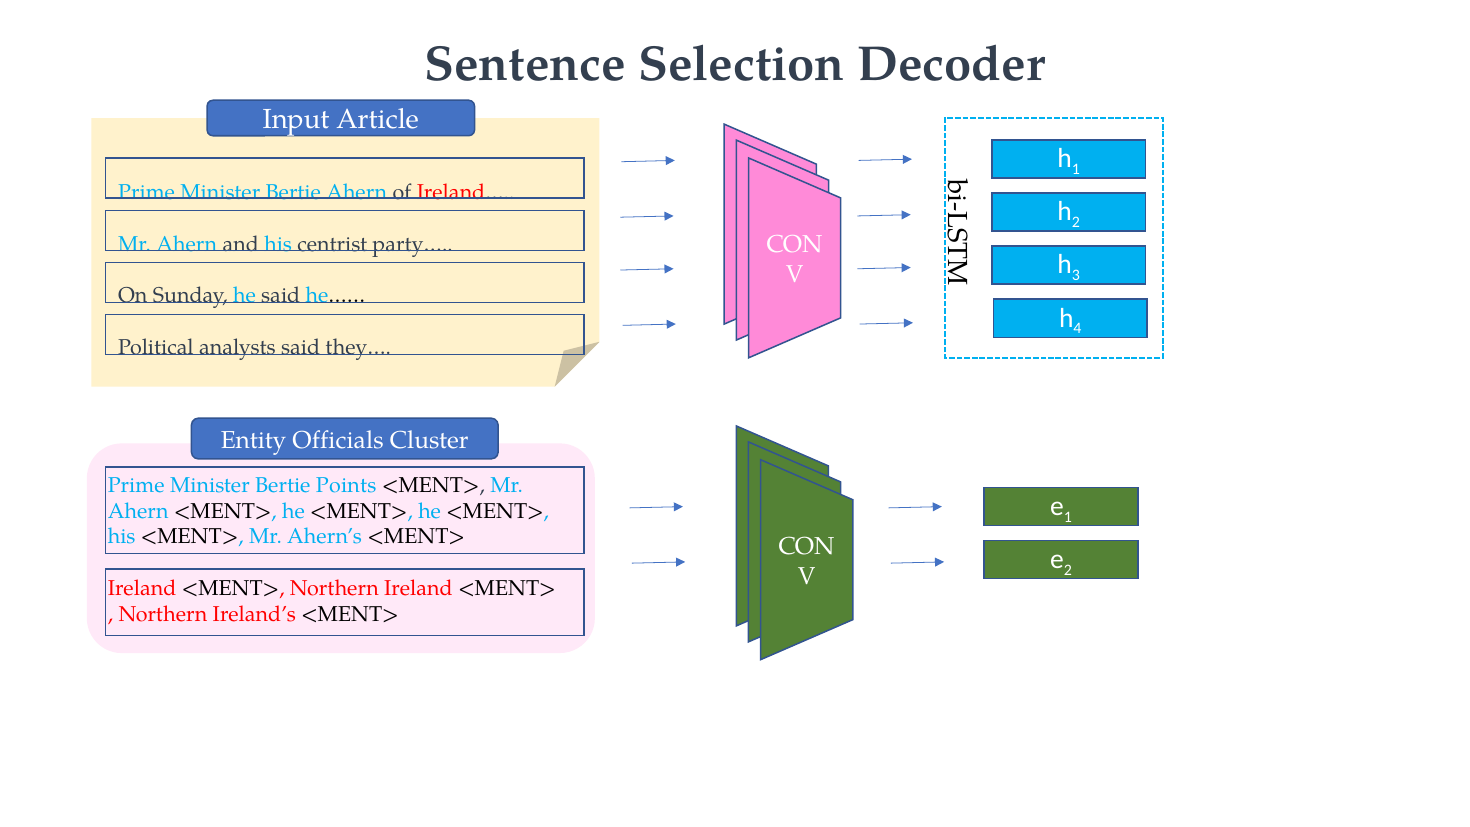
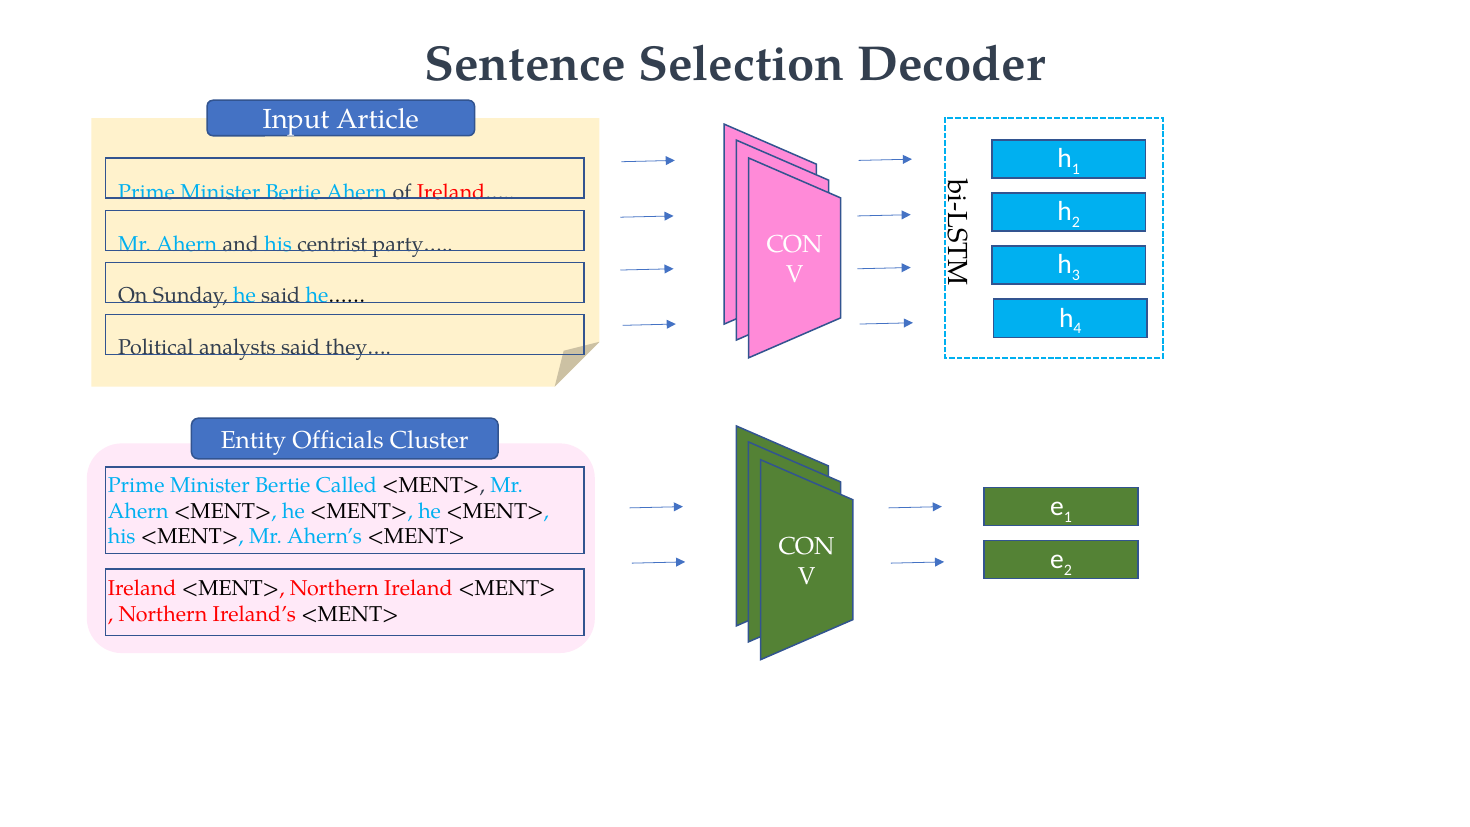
Points: Points -> Called (346, 485)
